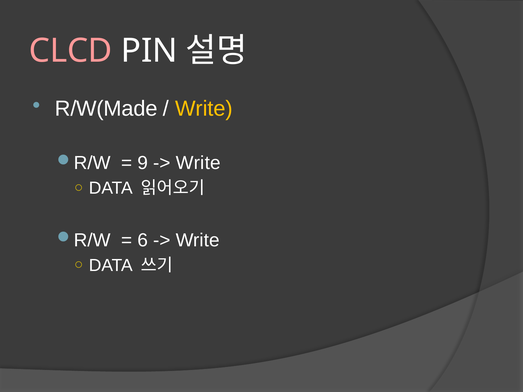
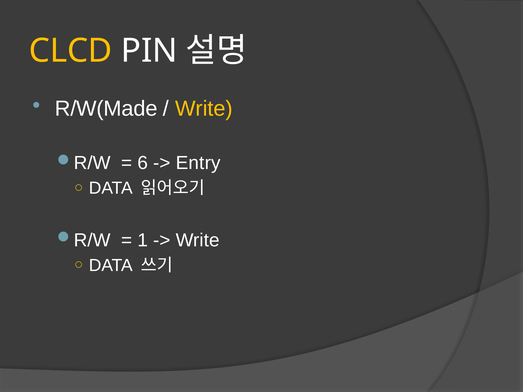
CLCD colour: pink -> yellow (71, 51)
9: 9 -> 6 (143, 163)
Write: Write -> Entry (198, 163)
6: 6 -> 1 (143, 240)
